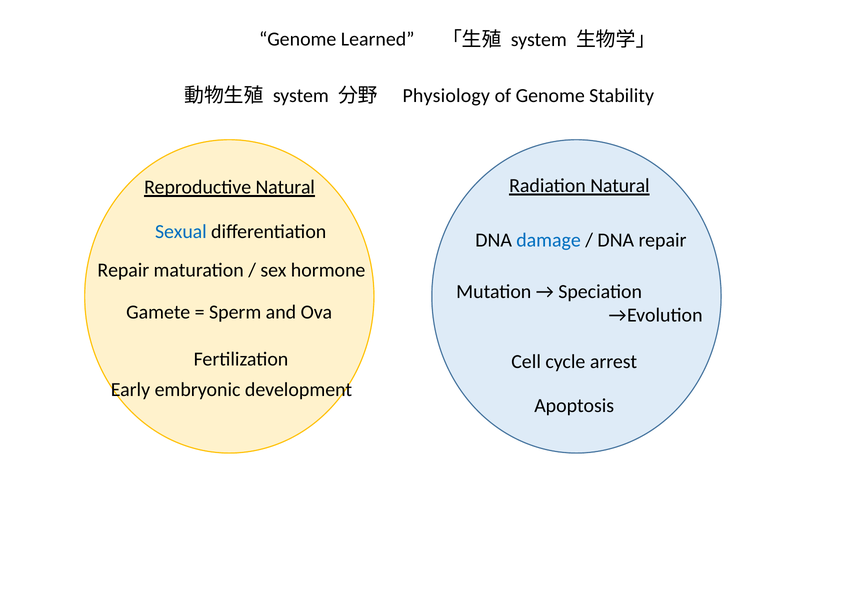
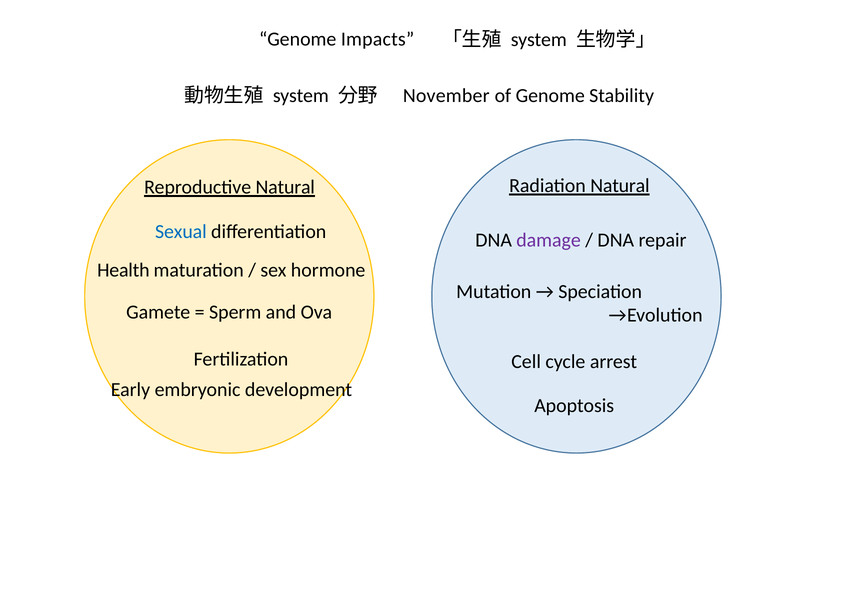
Learned: Learned -> Impacts (378, 39)
Physiology: Physiology -> November (446, 96)
damage colour: blue -> purple (549, 240)
Repair: Repair -> Health (123, 270)
